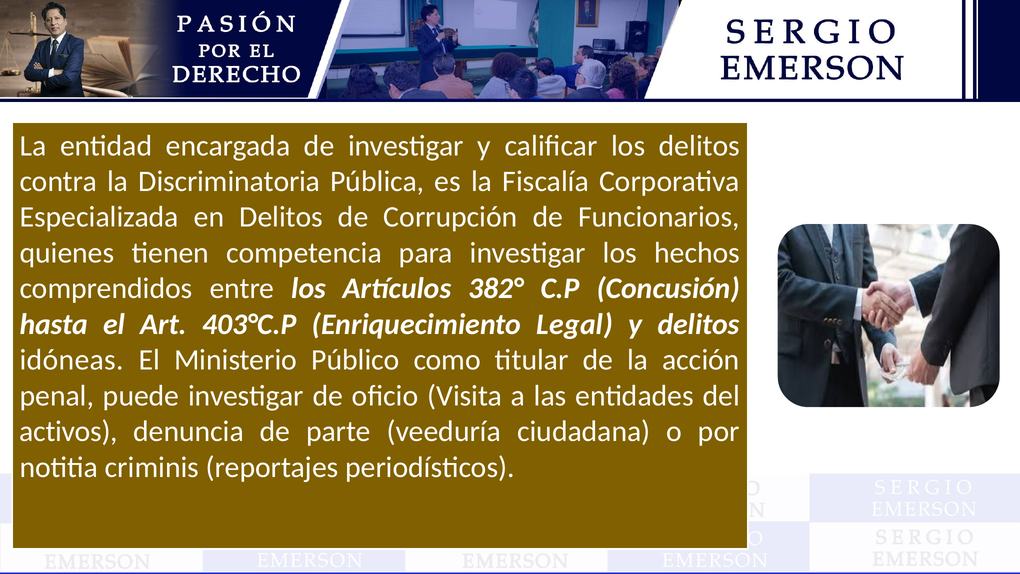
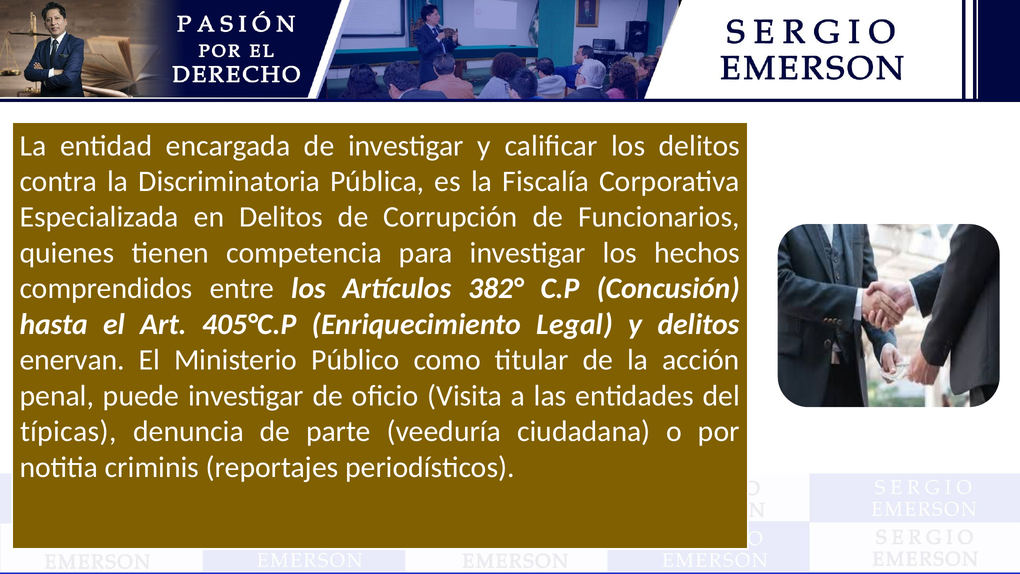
403°C.P: 403°C.P -> 405°C.P (249, 324)
idóneas: idóneas -> enervan (72, 360)
activos: activos -> típicas (68, 431)
